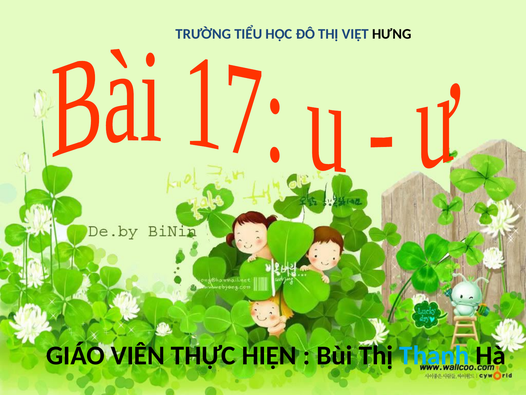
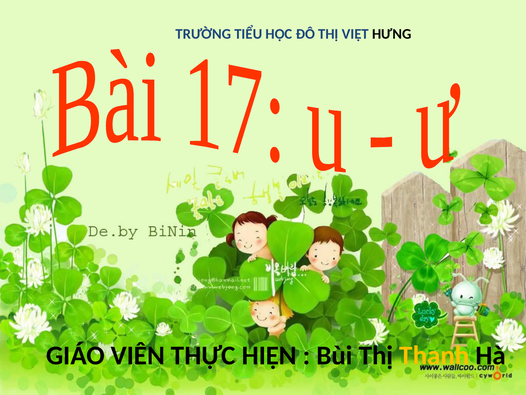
Thanh colour: light blue -> yellow (434, 355)
